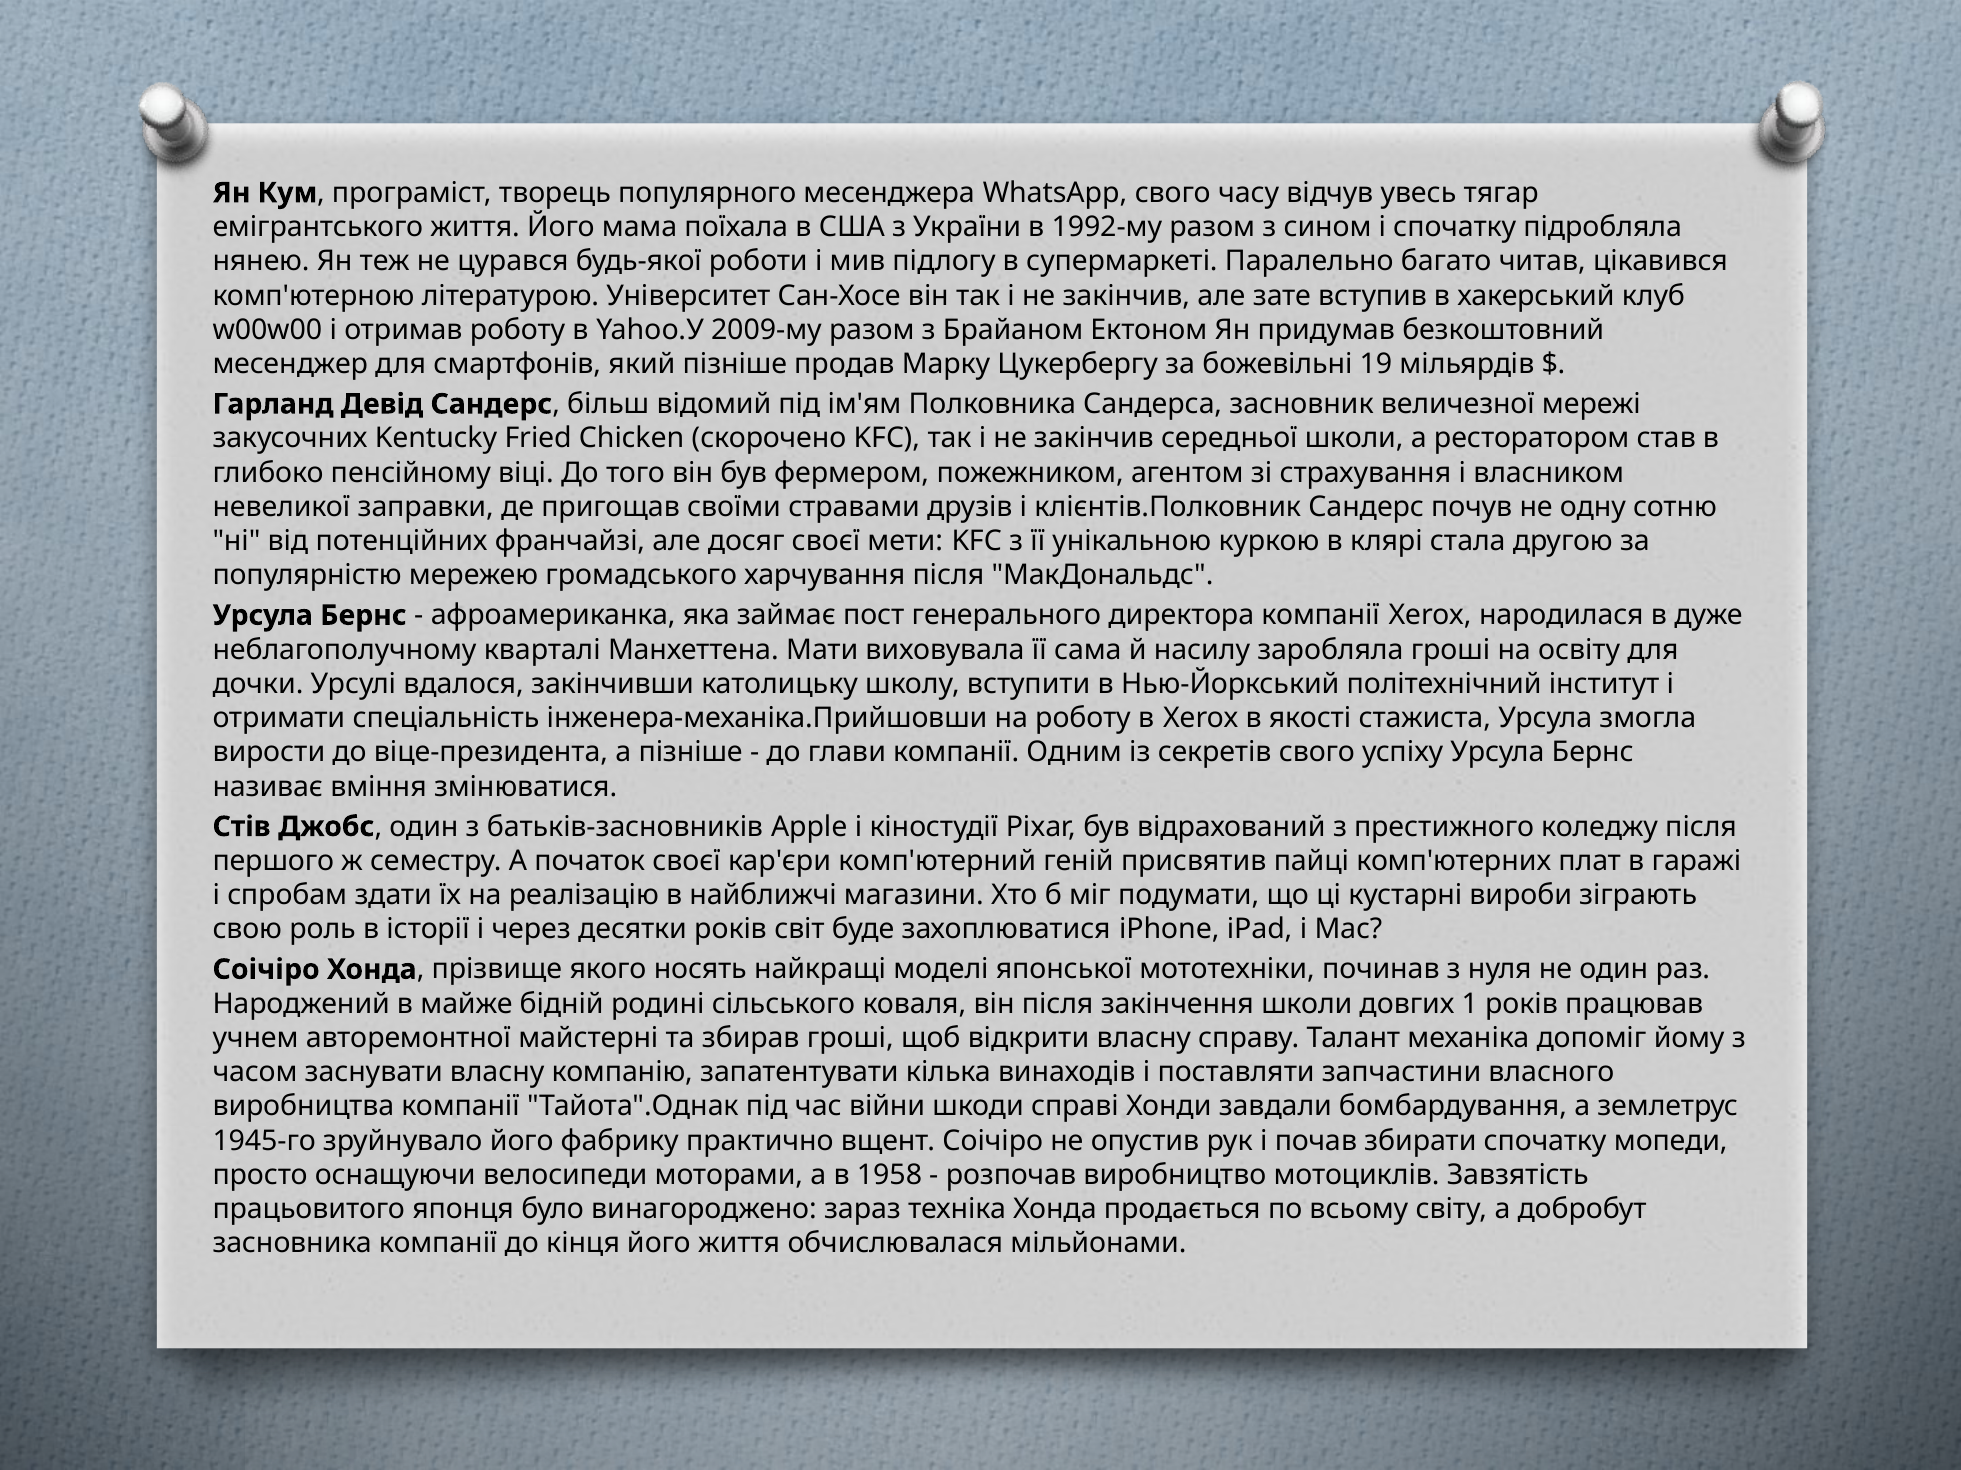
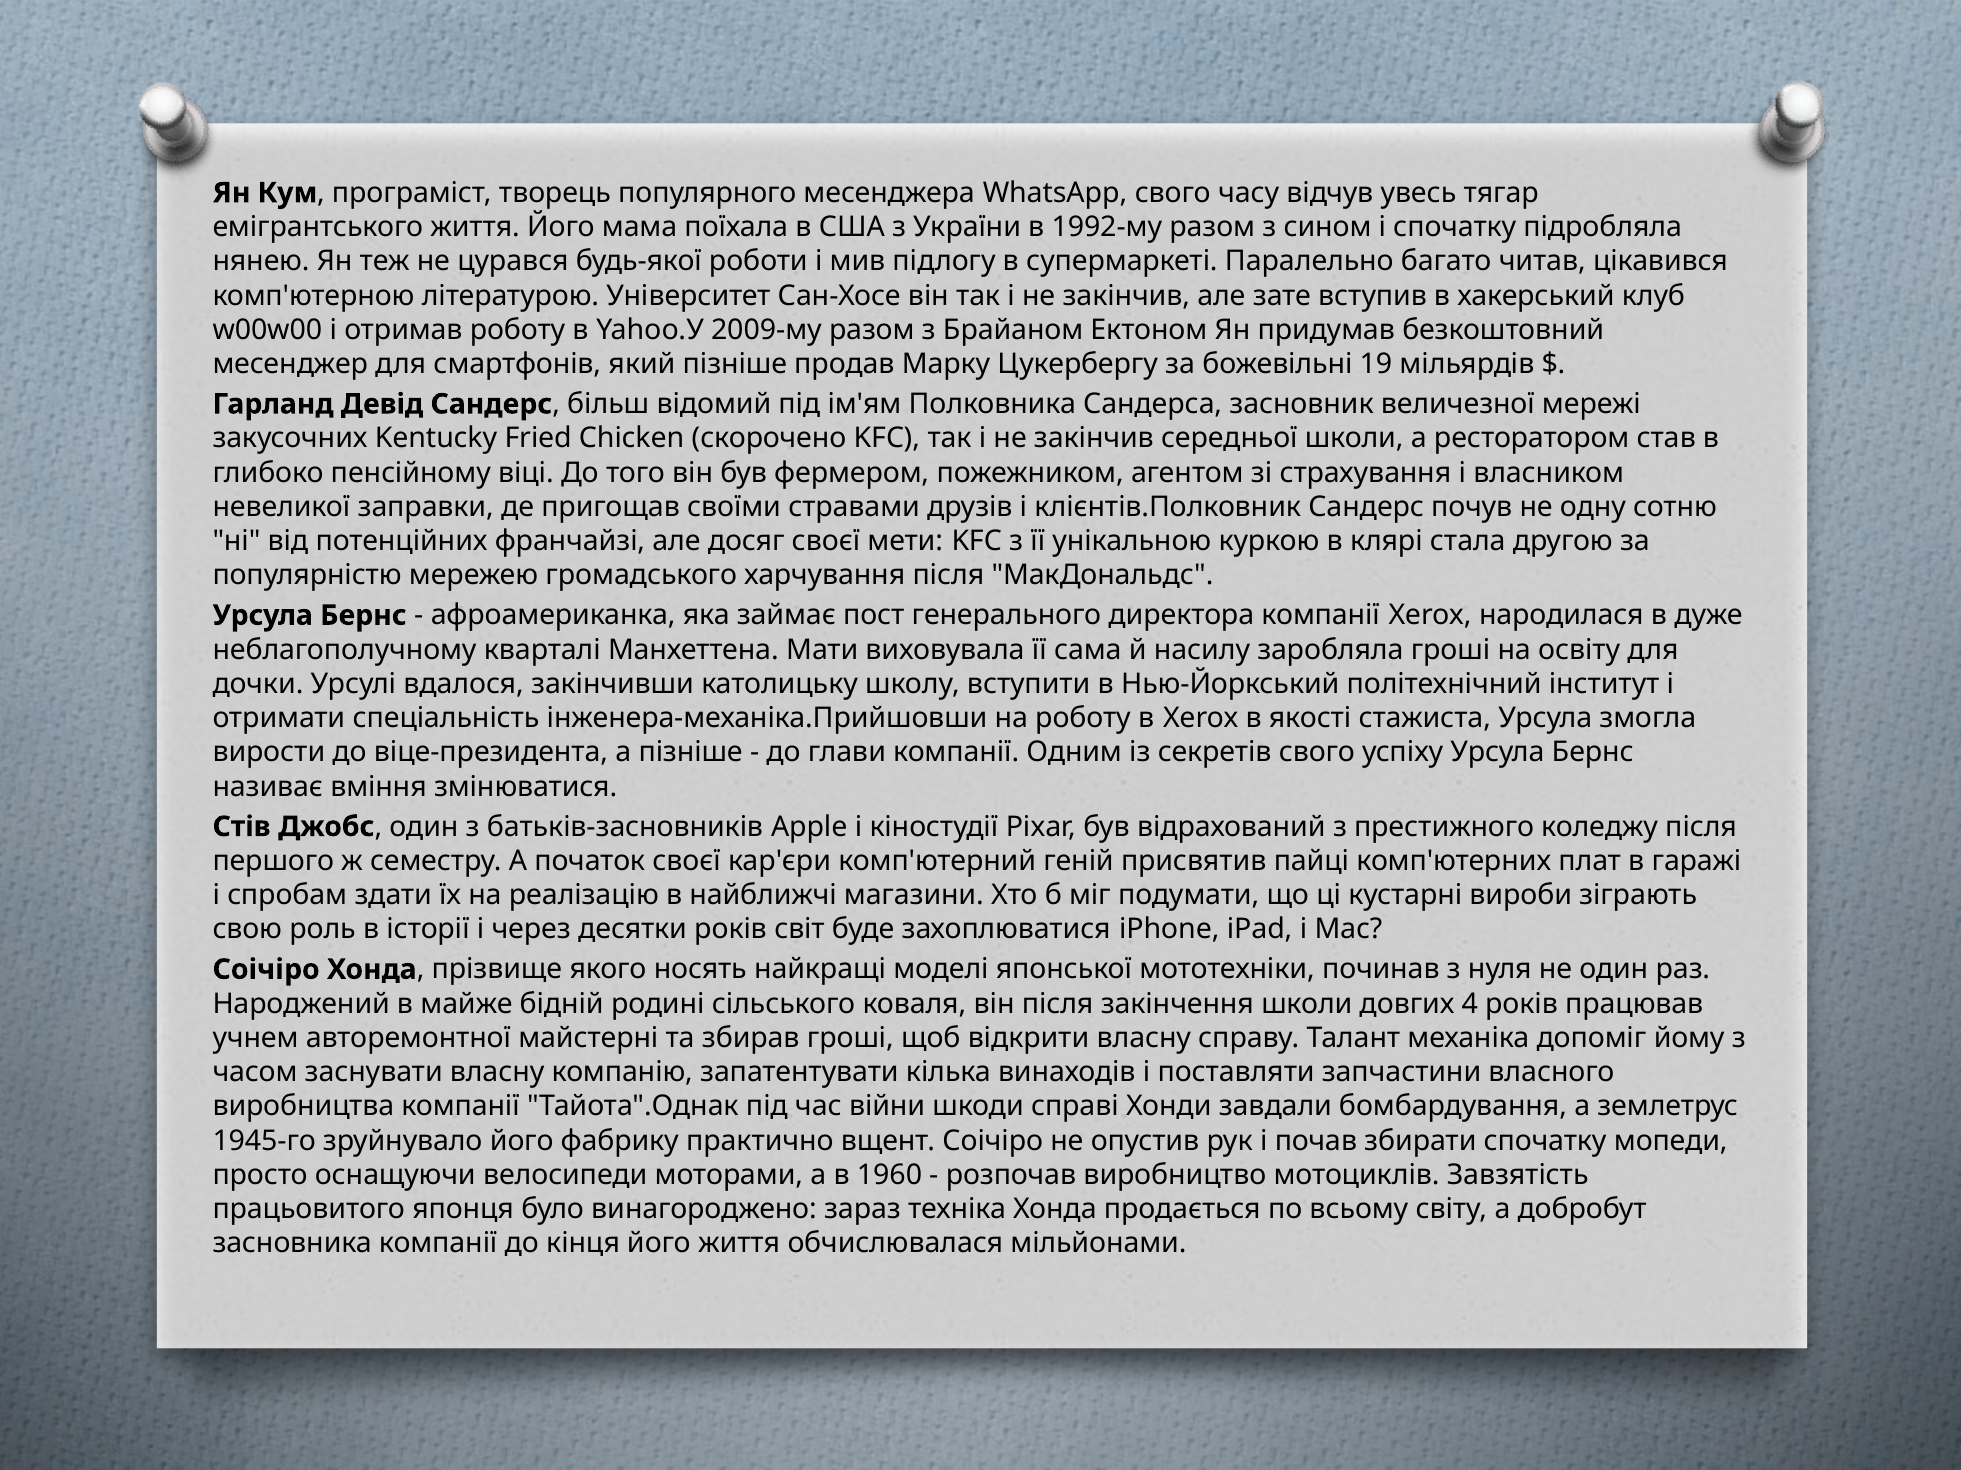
1: 1 -> 4 (1470, 1004)
1958: 1958 -> 1960 (889, 1176)
